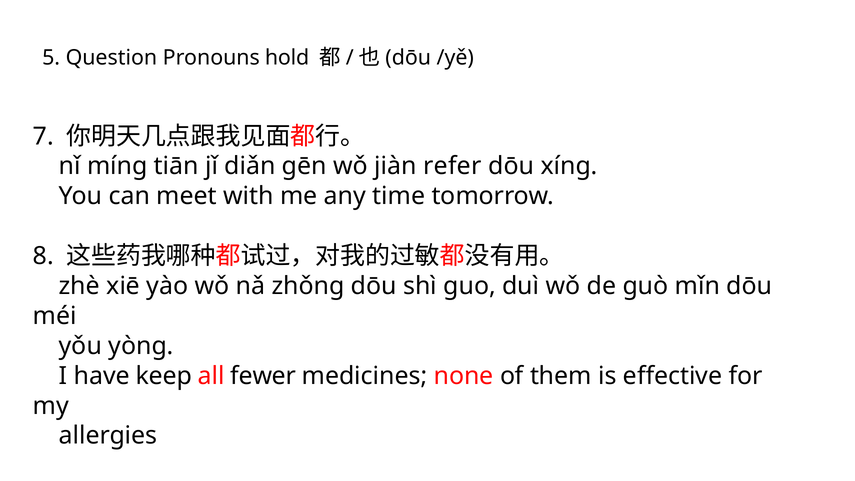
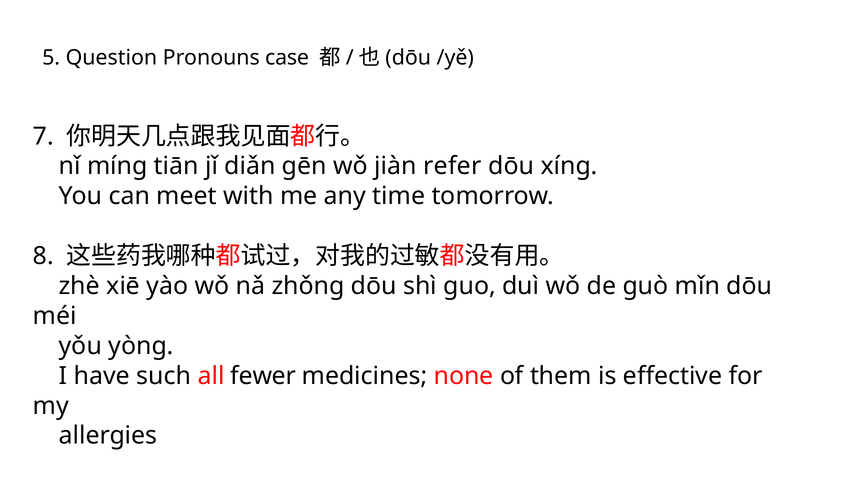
hold: hold -> case (287, 58)
keep: keep -> such (164, 376)
